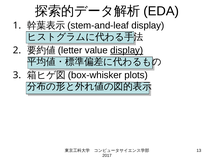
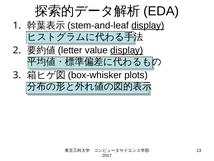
display underline: none -> present (148, 25)
